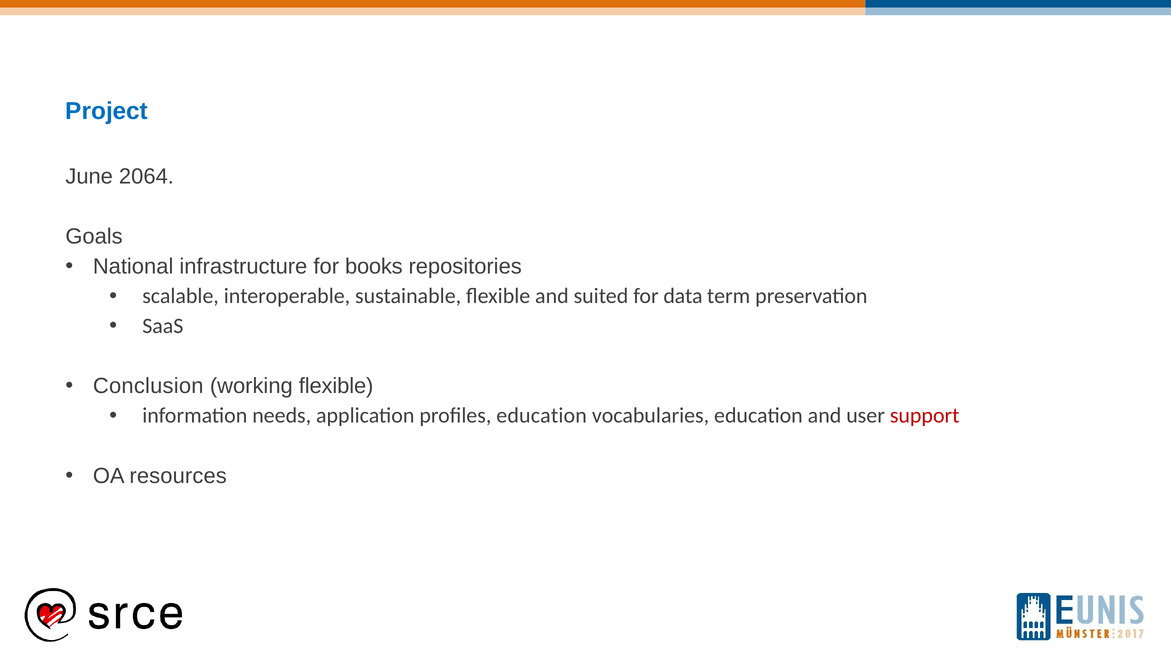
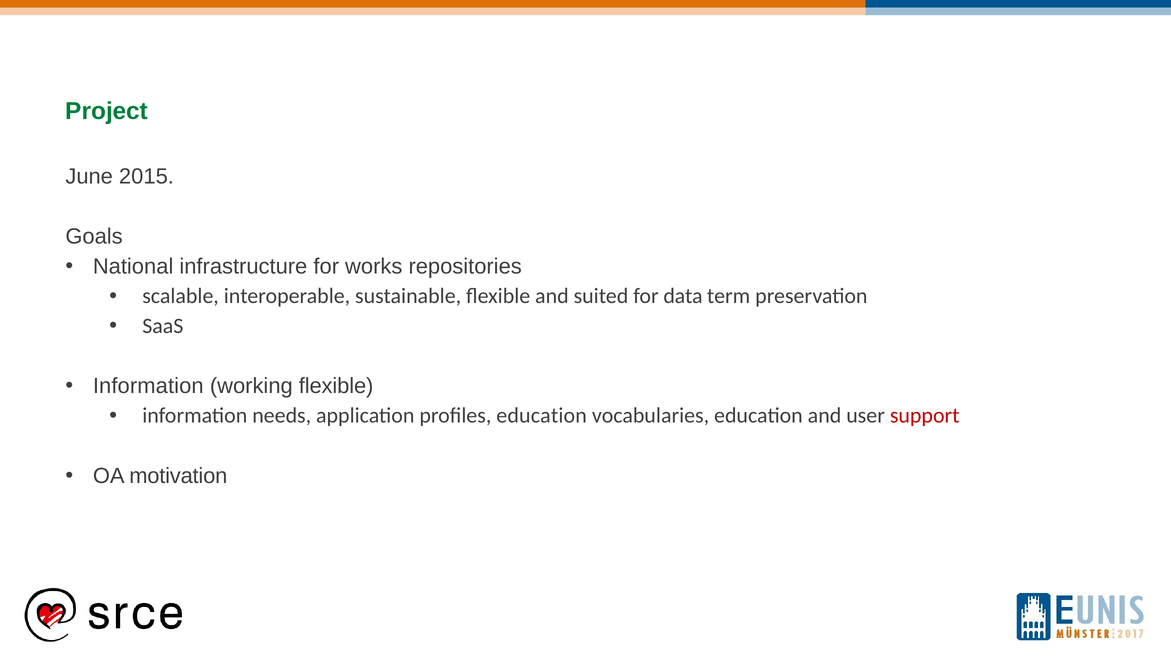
Project colour: blue -> green (107, 111)
2064: 2064 -> 2015 (146, 177)
books: books -> works (374, 267)
Conclusion: Conclusion -> Information (148, 386)
resources: resources -> motivation (178, 476)
